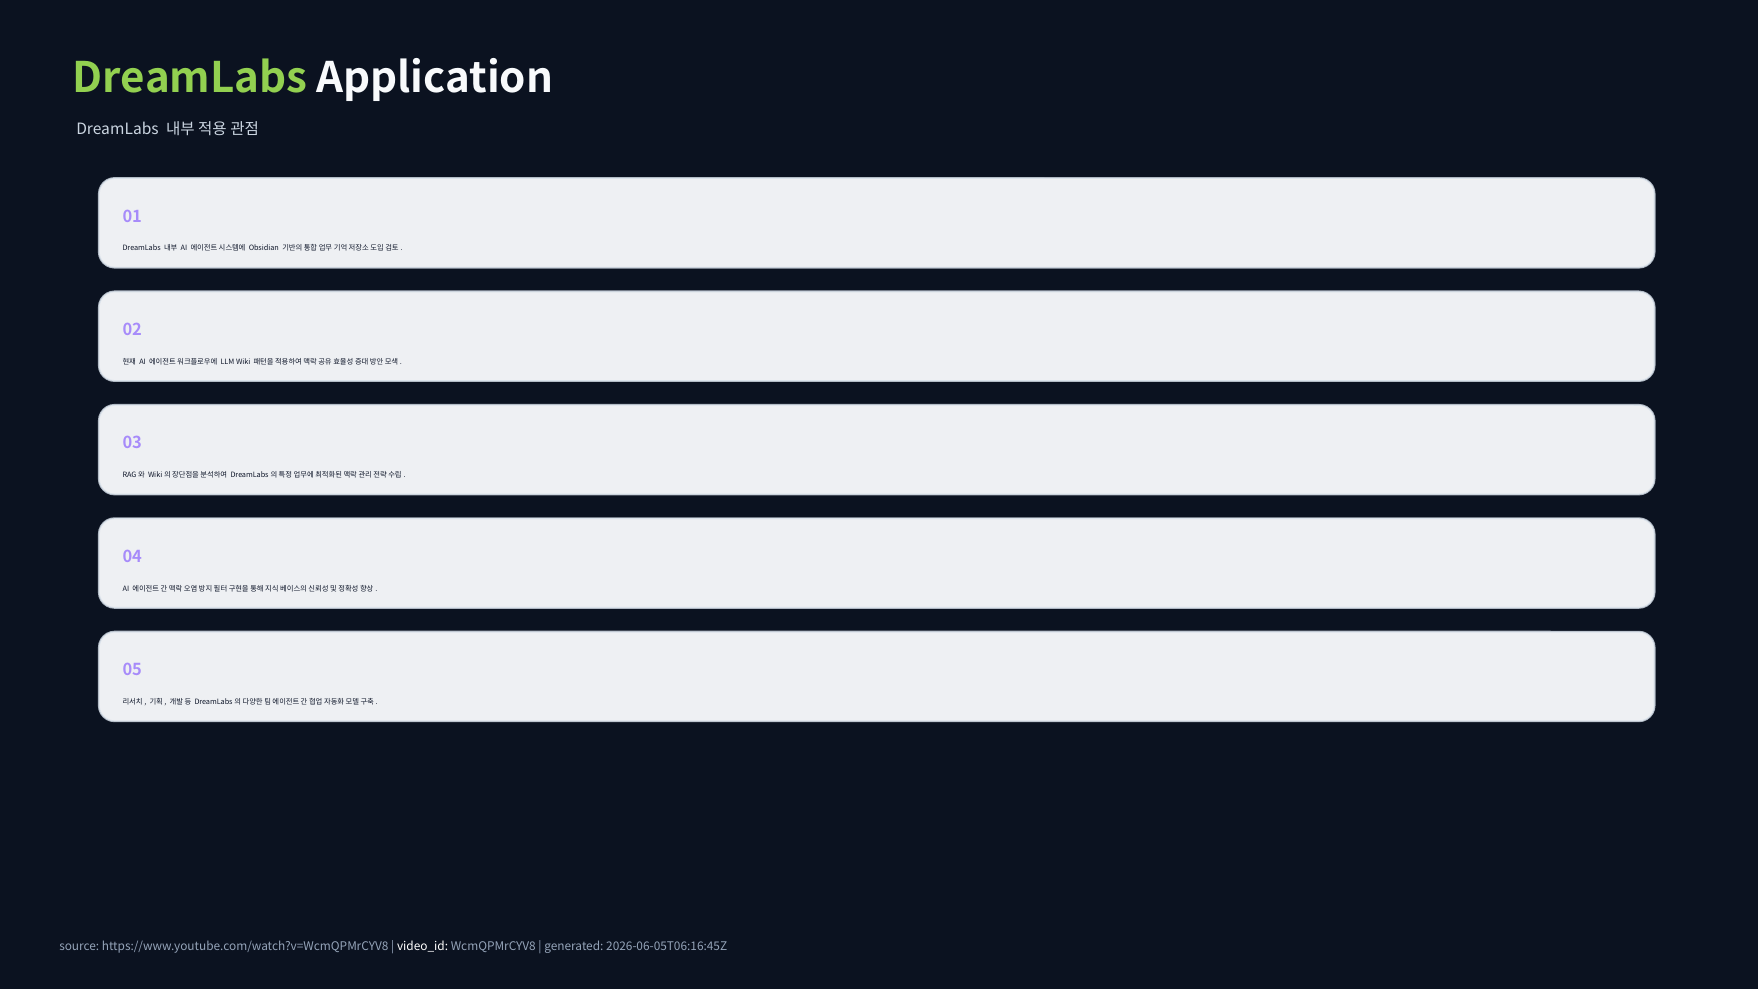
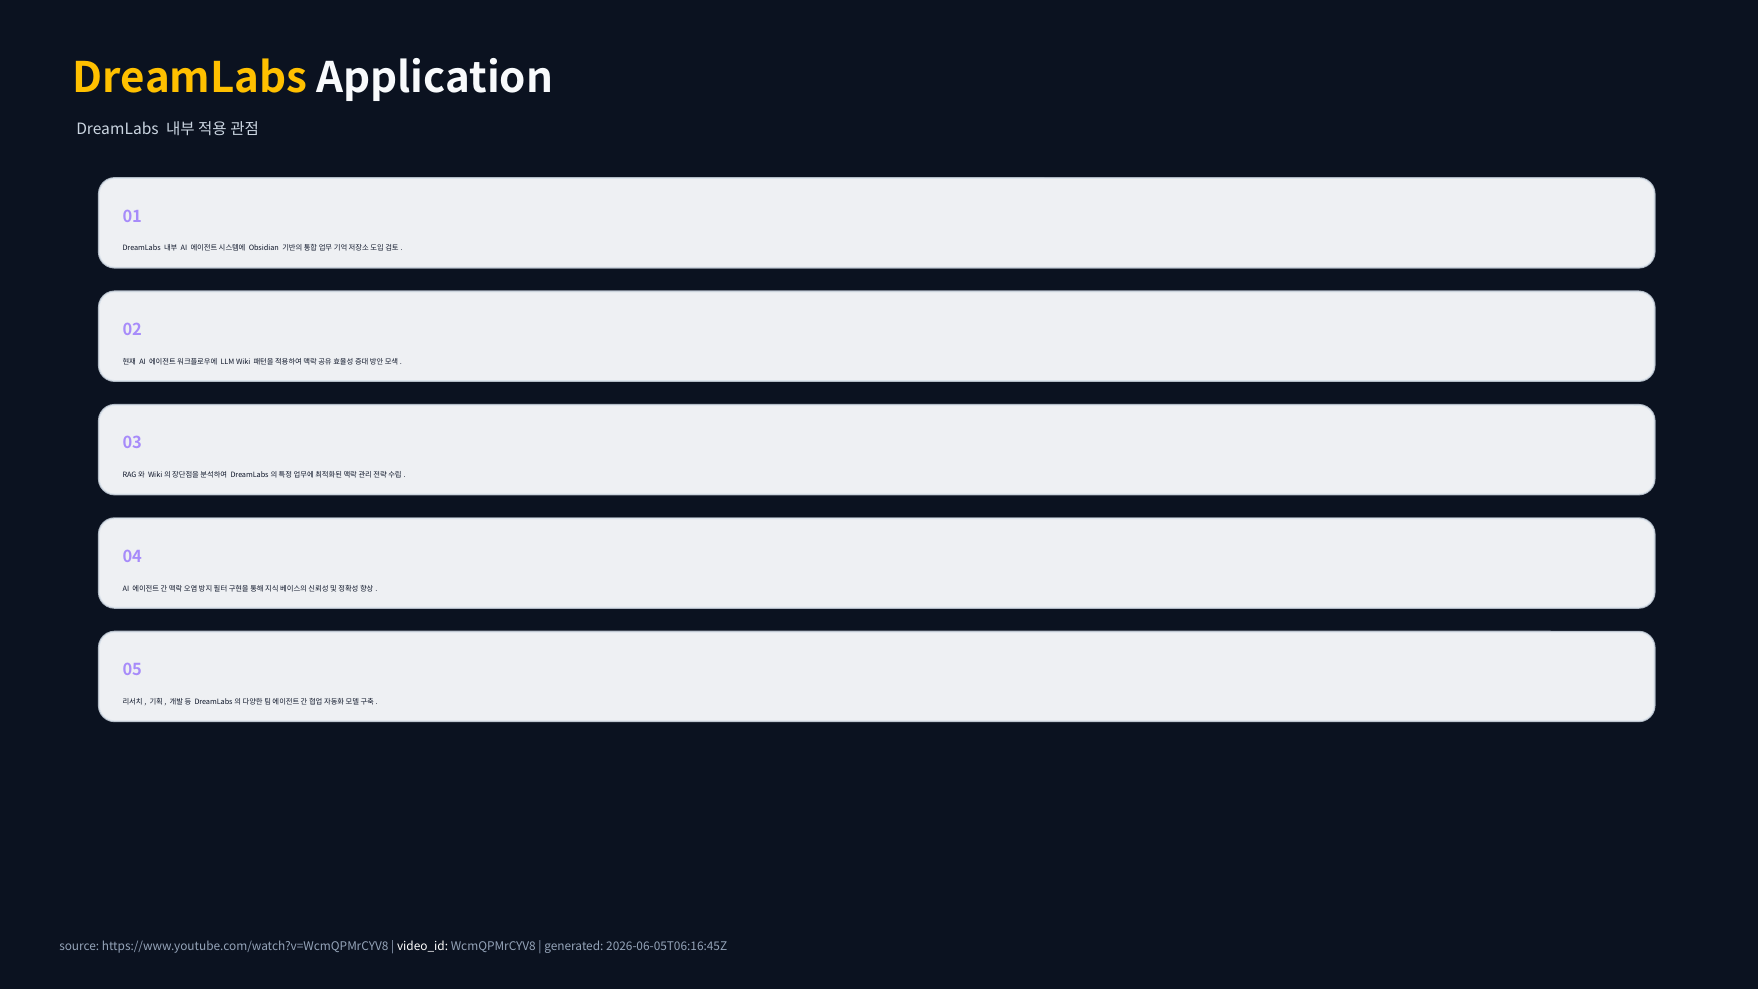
DreamLabs colour: light green -> yellow (190, 79)
